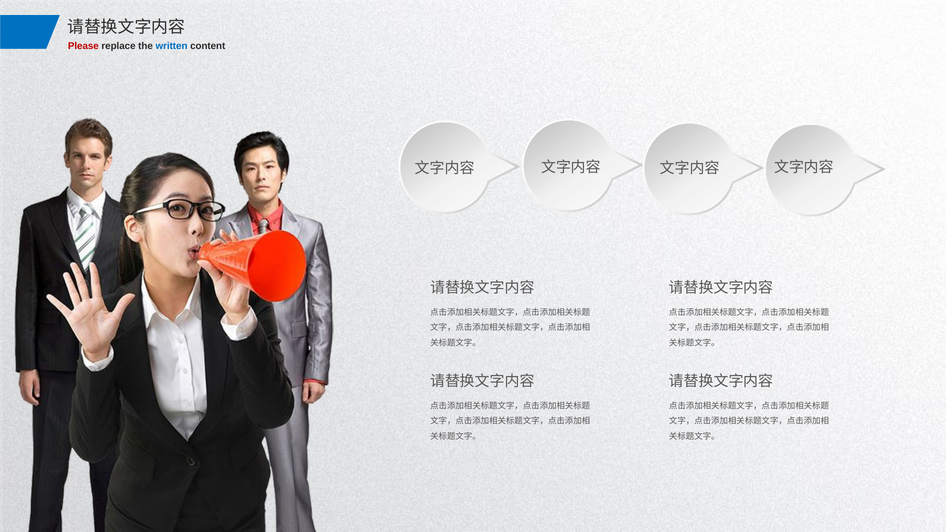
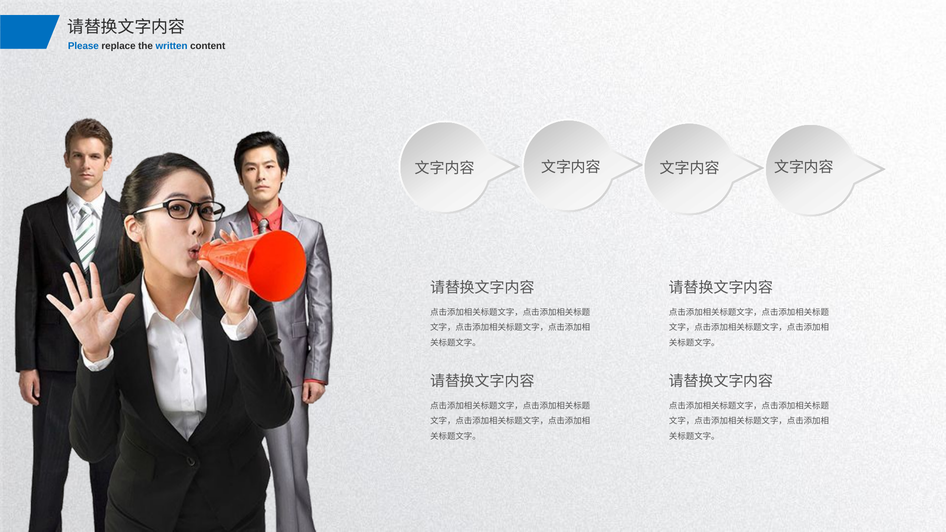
Please colour: red -> blue (83, 46)
